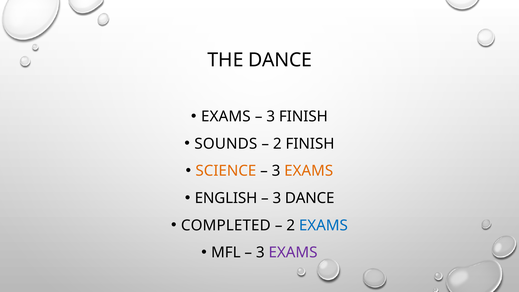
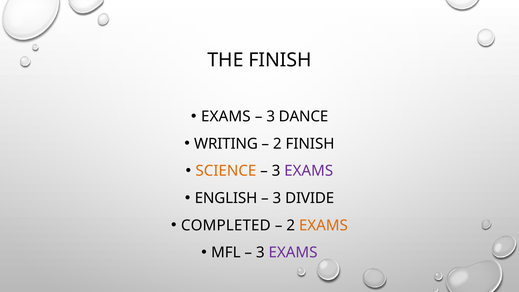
THE DANCE: DANCE -> FINISH (280, 60)
3 FINISH: FINISH -> DANCE (303, 116)
SOUNDS: SOUNDS -> WRITING (226, 144)
EXAMS colour: orange -> purple (309, 171)
3 DANCE: DANCE -> DIVIDE (310, 198)
EXAMS colour: blue -> orange (323, 225)
